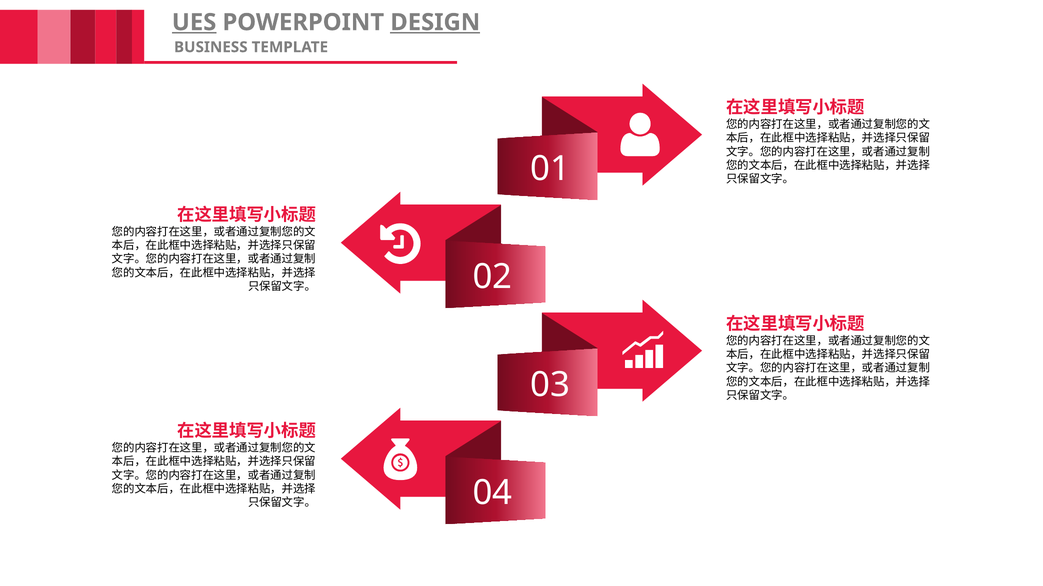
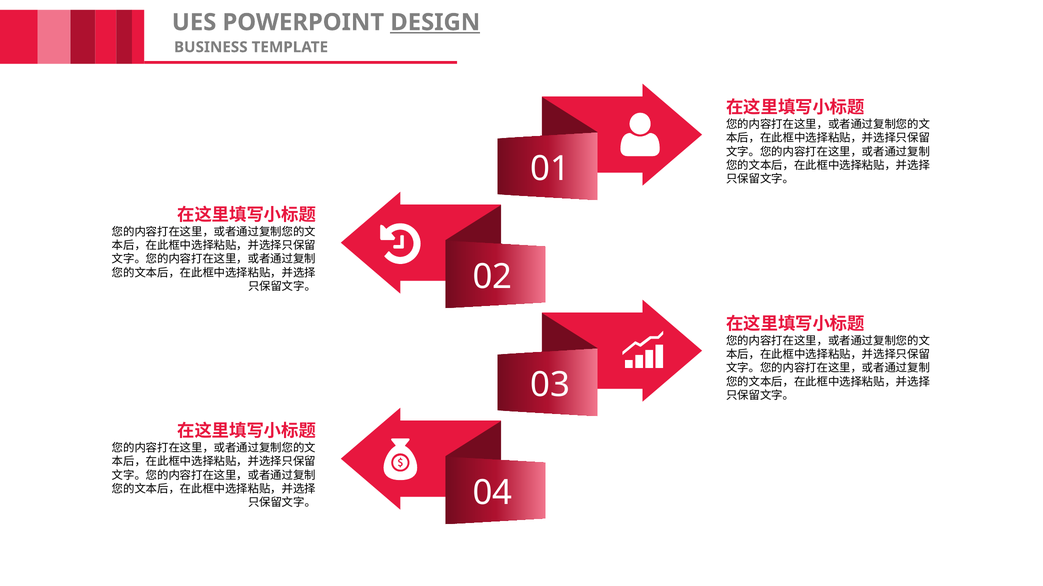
UES underline: present -> none (194, 22)
